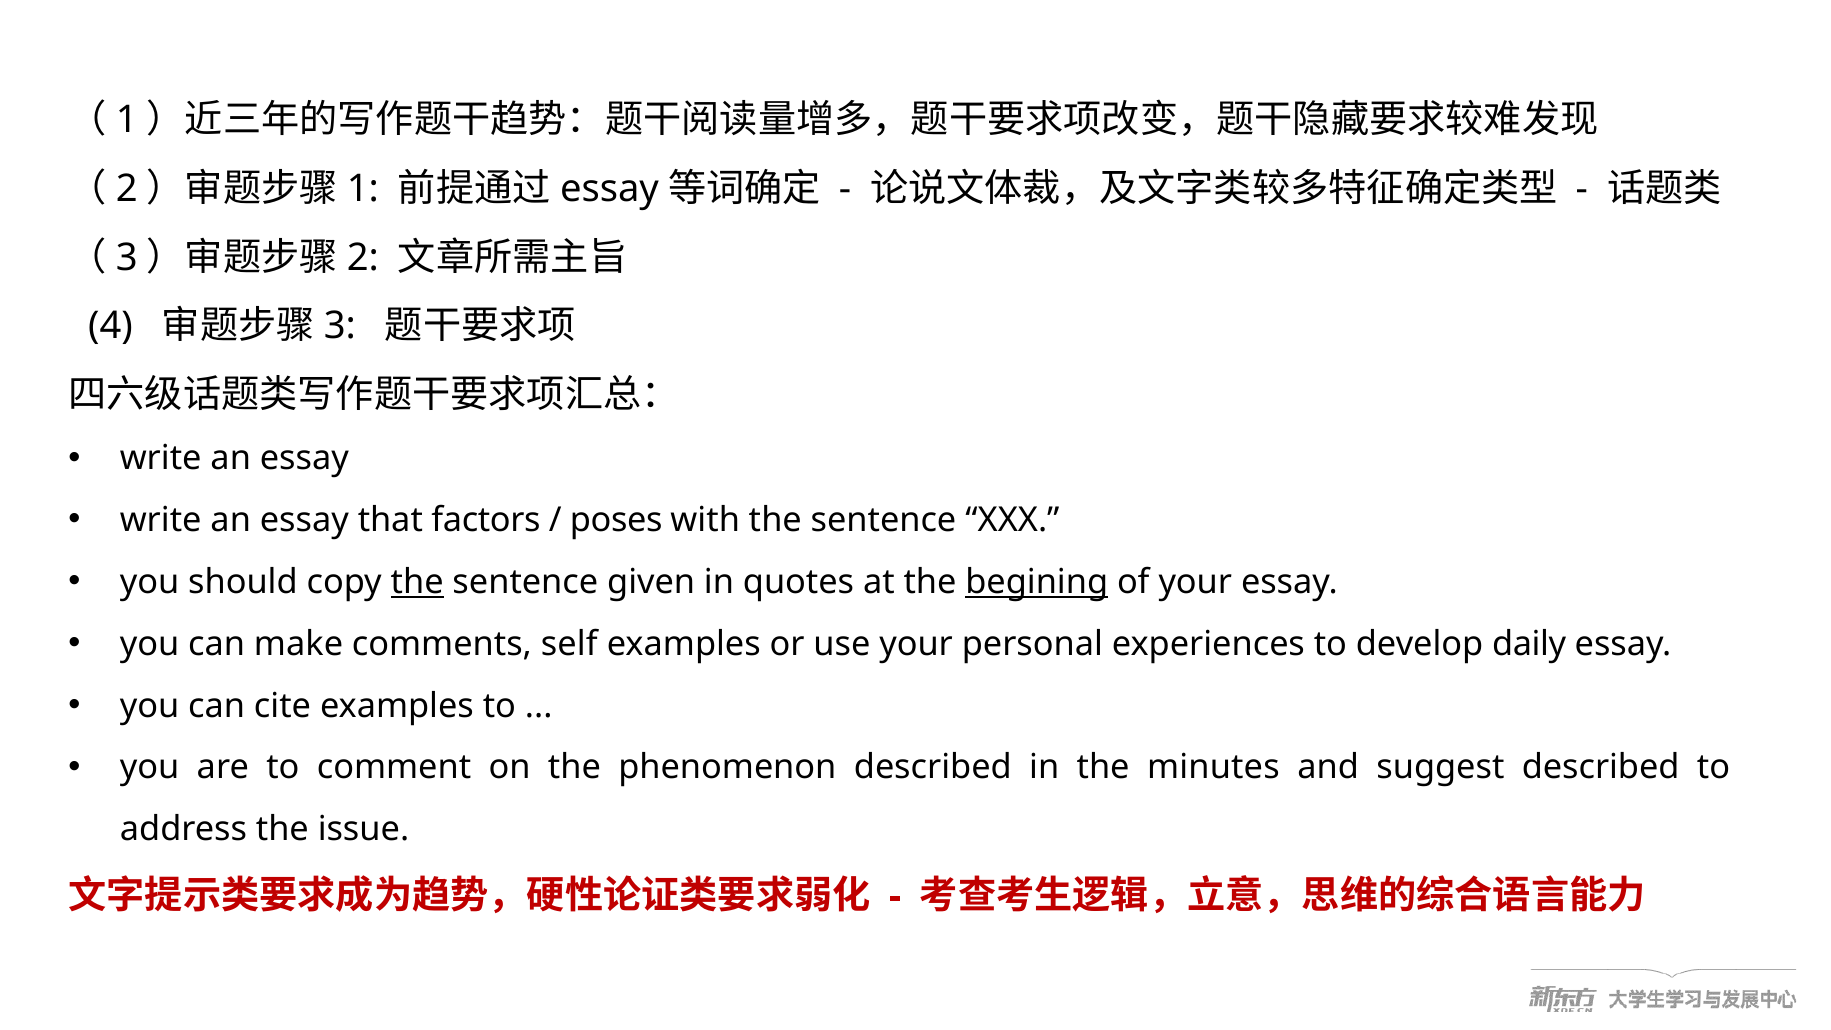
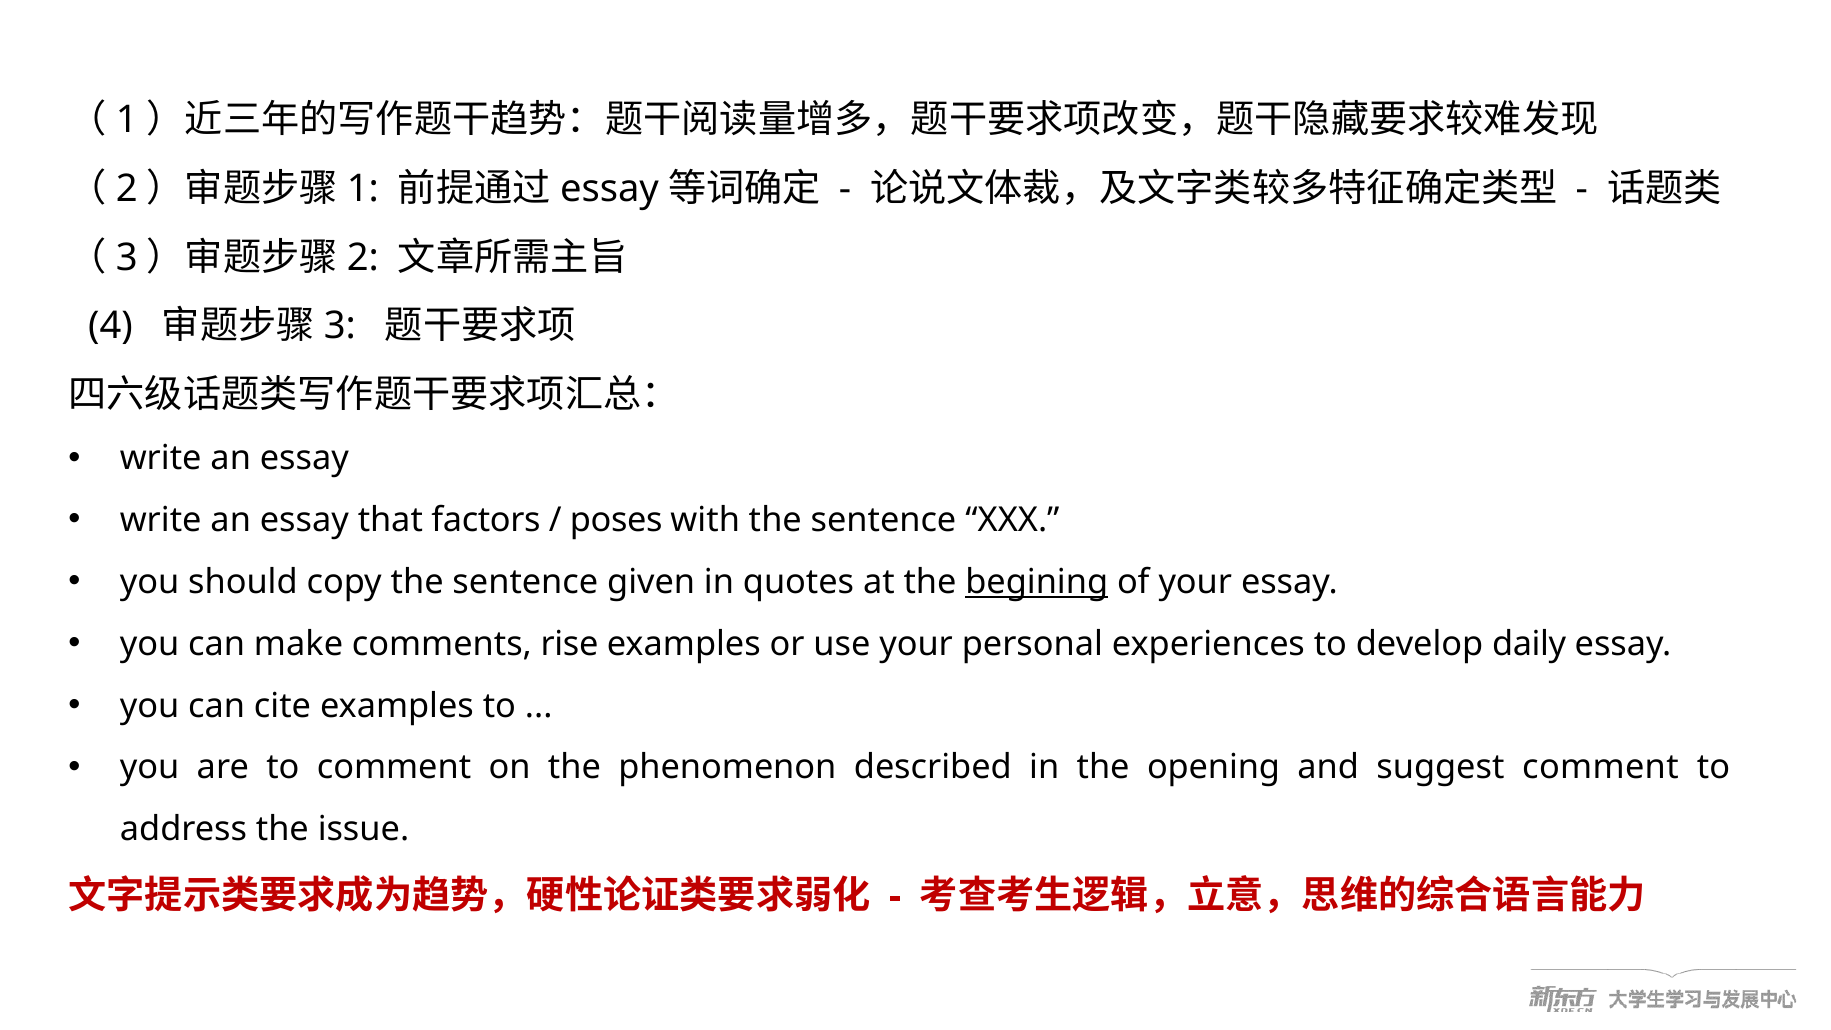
the underline: present -> none (417, 582)
self: self -> rise (570, 644)
minutes: minutes -> opening (1214, 768)
suggest described: described -> comment (1600, 768)
